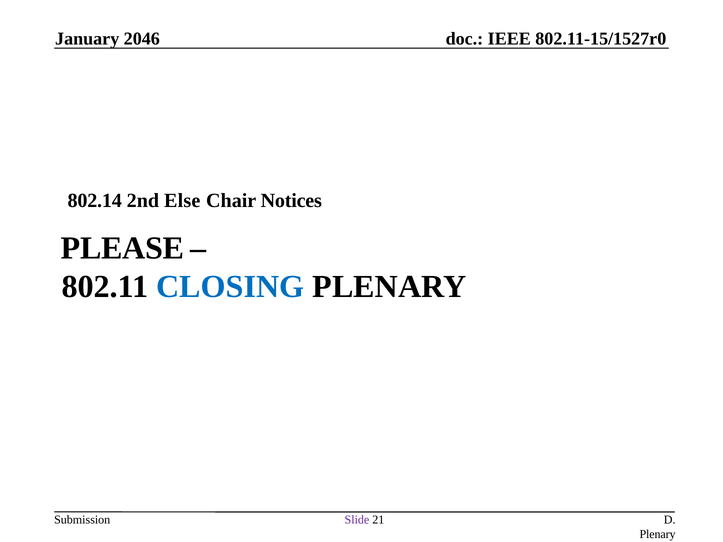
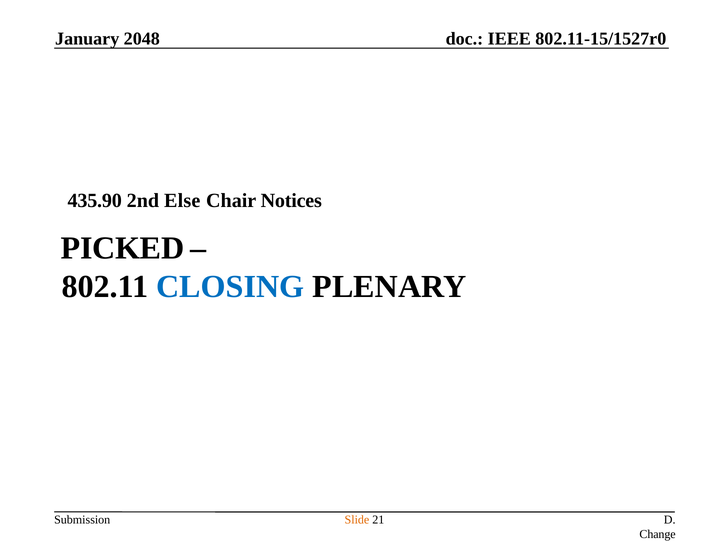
2046: 2046 -> 2048 (142, 39)
802.14: 802.14 -> 435.90 (95, 201)
PLEASE: PLEASE -> PICKED (123, 248)
Slide colour: purple -> orange (357, 520)
Plenary: Plenary -> Change (658, 535)
